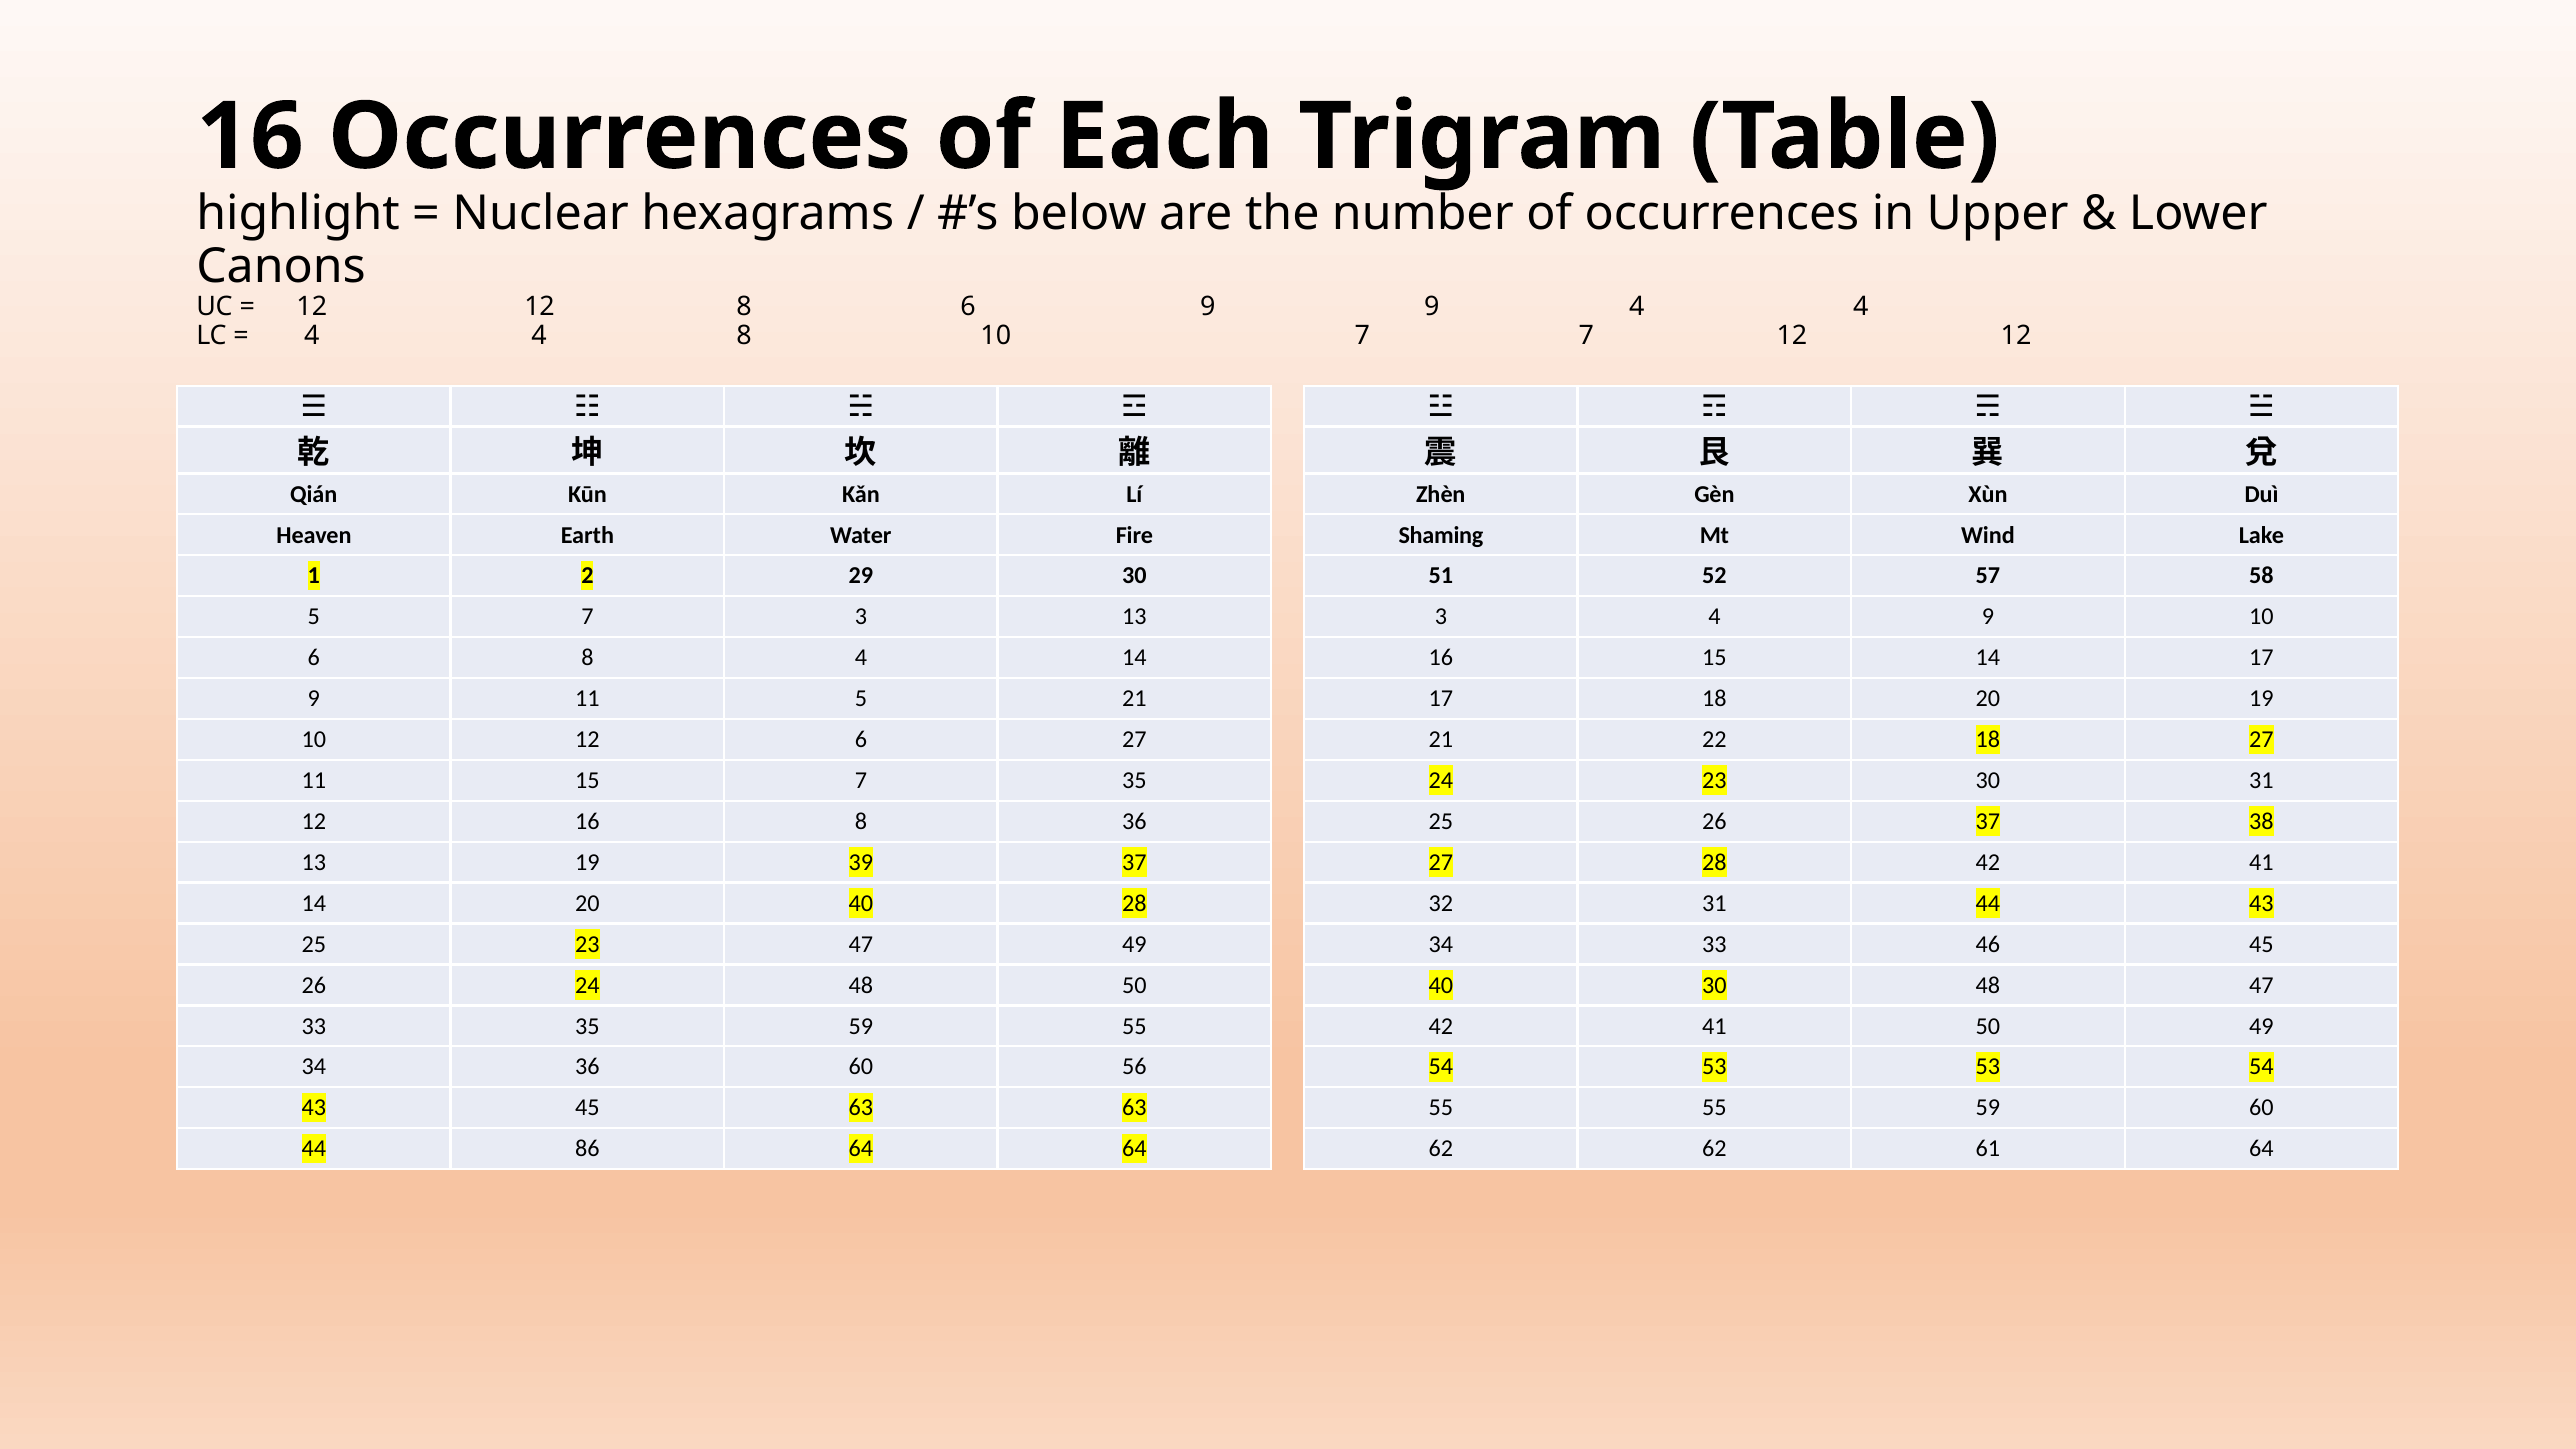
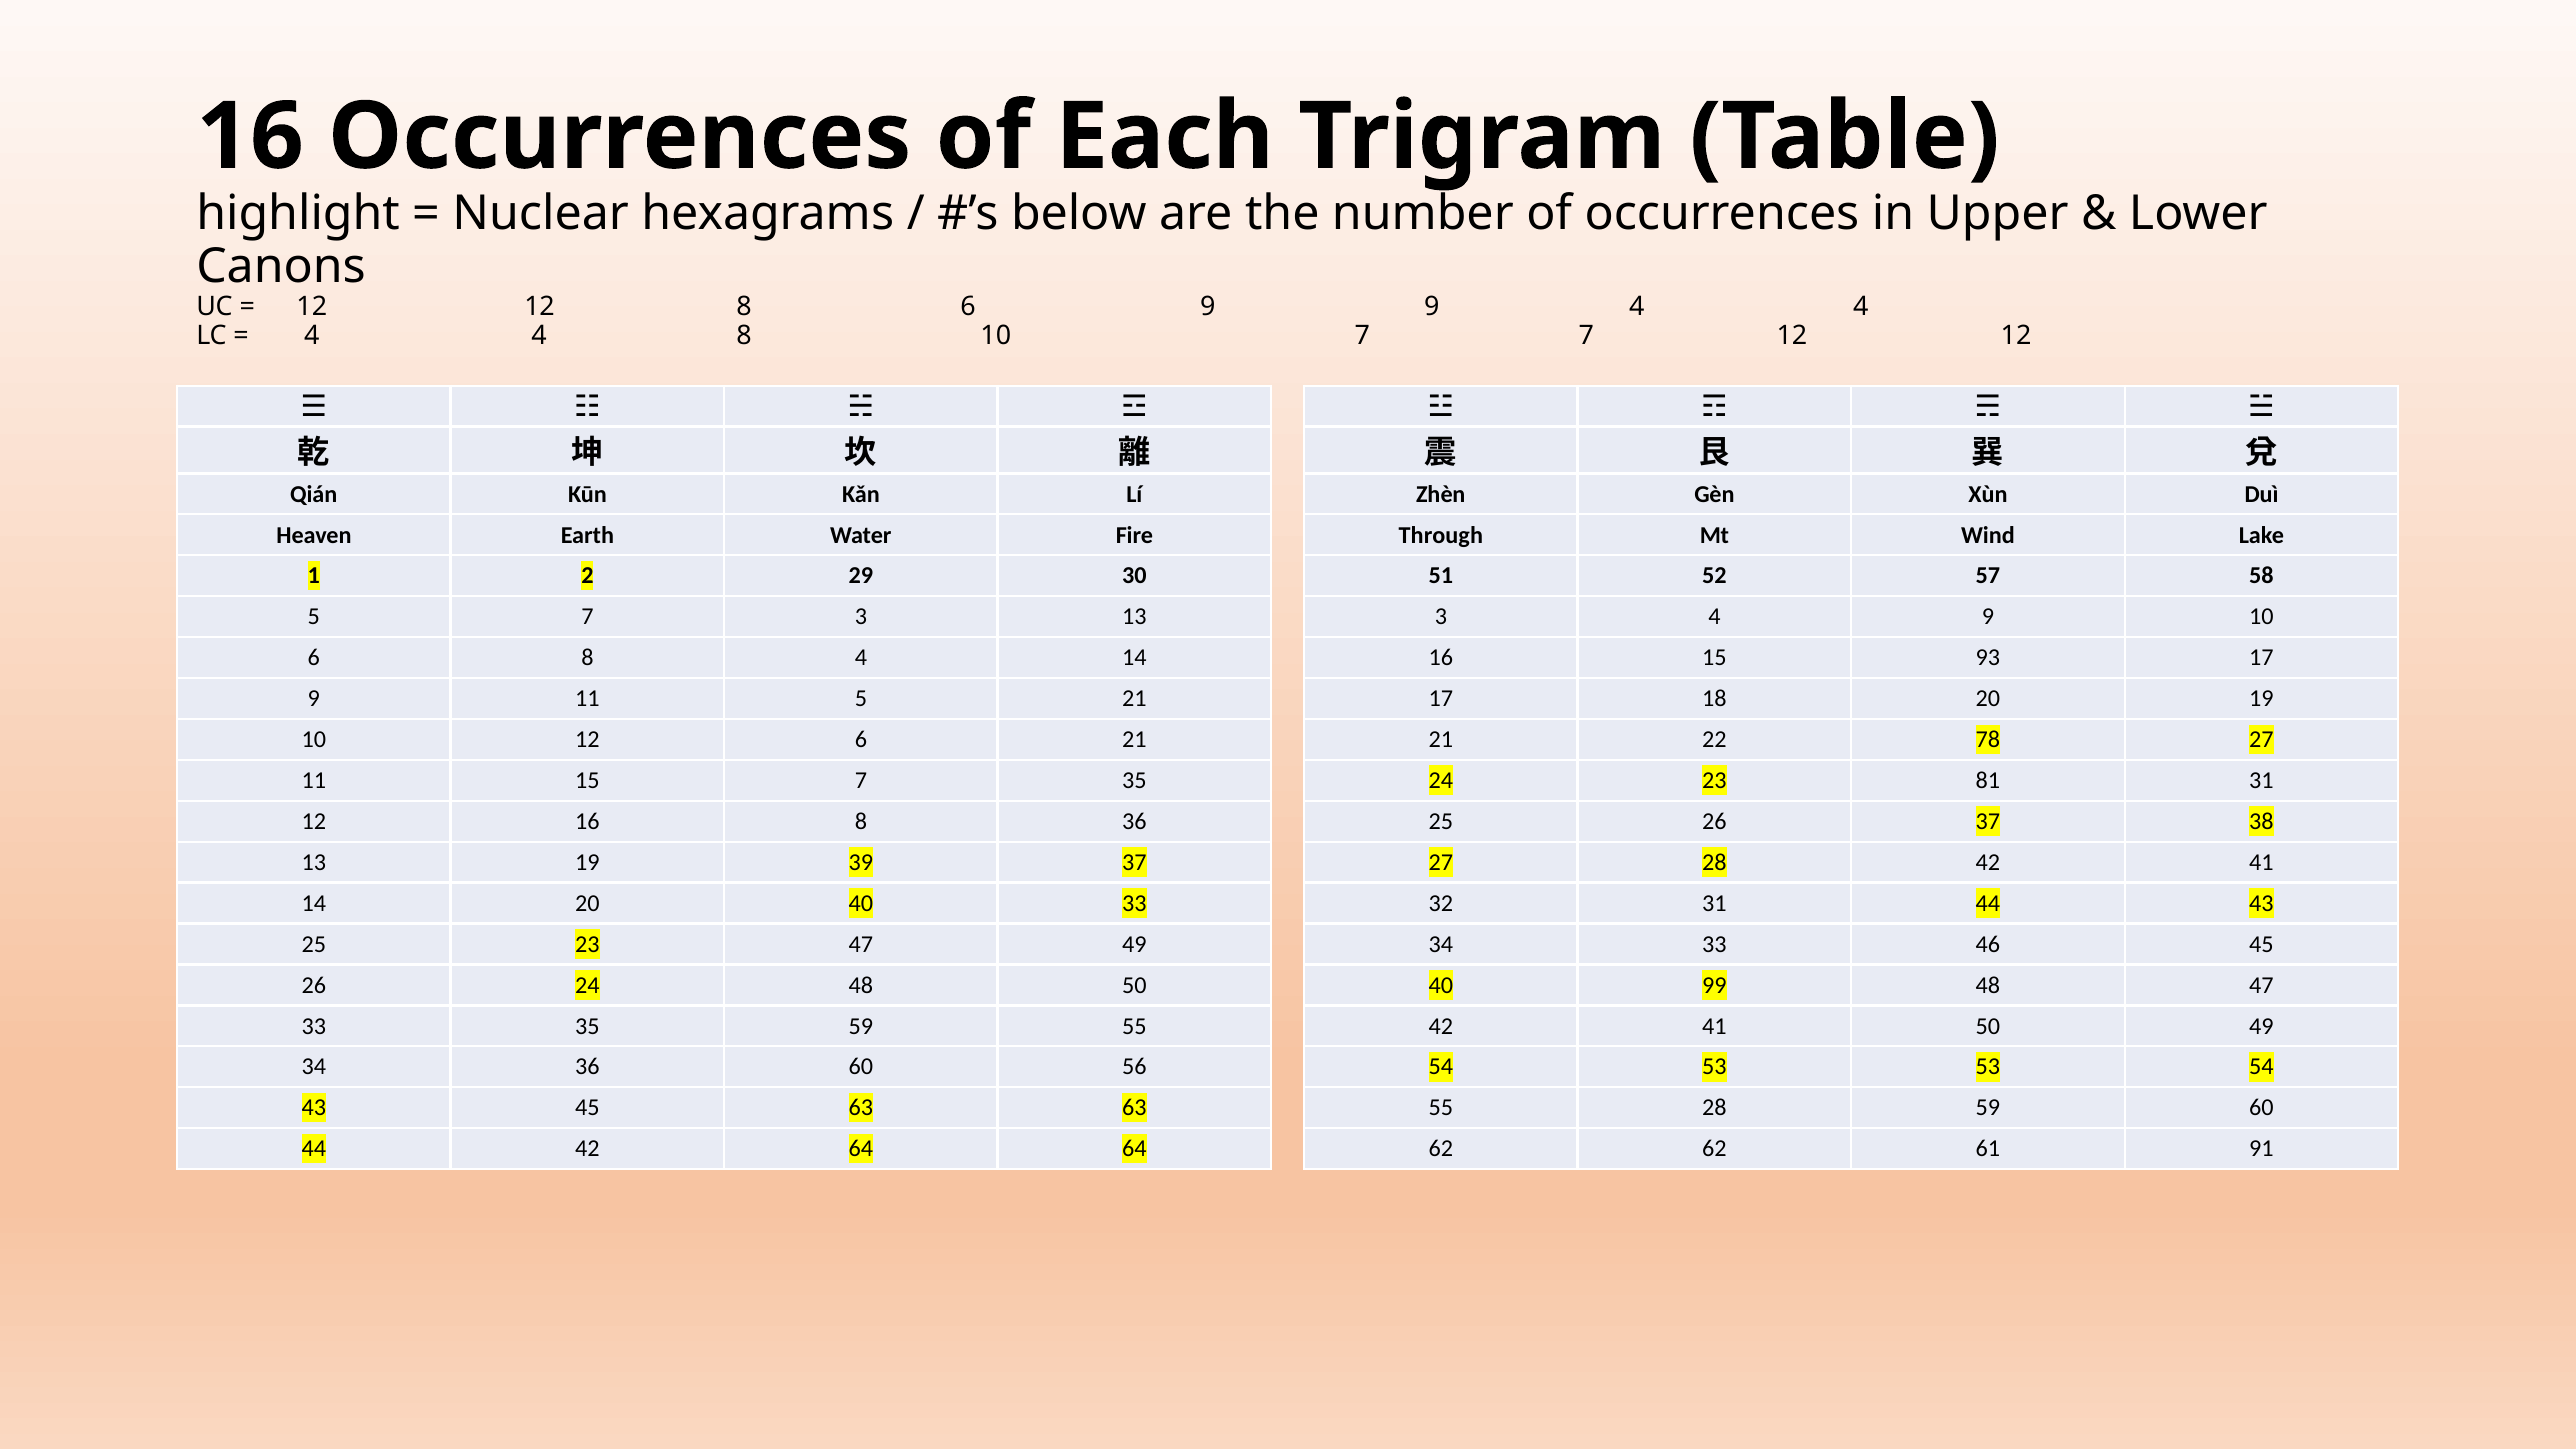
Shaming: Shaming -> Through (1441, 535)
15 14: 14 -> 93 (1988, 658)
6 27: 27 -> 21 (1134, 740)
22 18: 18 -> 78 (1988, 740)
23 30: 30 -> 81 (1988, 781)
40 28: 28 -> 33 (1134, 903)
40 30: 30 -> 99 (1714, 985)
55 55: 55 -> 28 (1714, 1108)
44 86: 86 -> 42 (587, 1149)
61 64: 64 -> 91 (2261, 1149)
